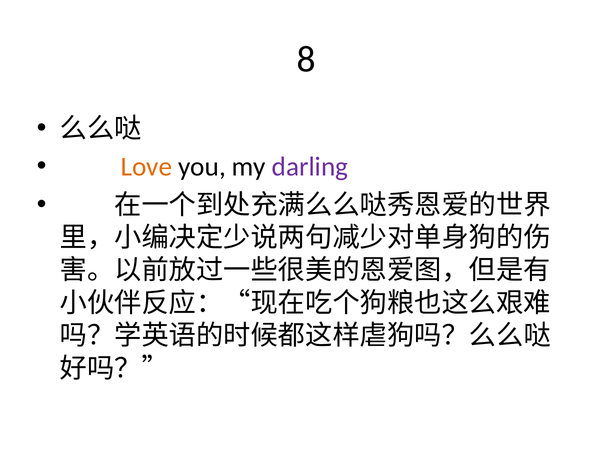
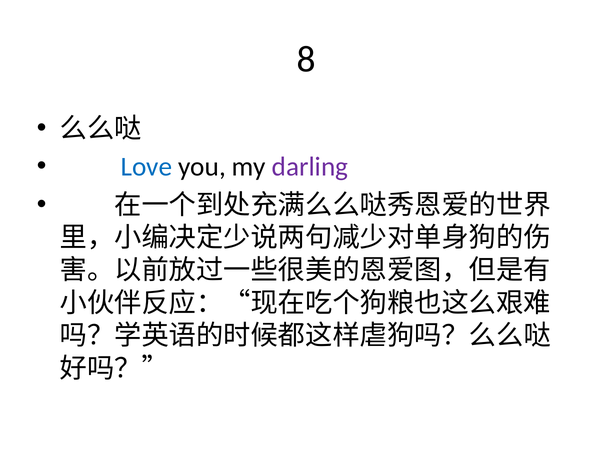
Love colour: orange -> blue (147, 167)
